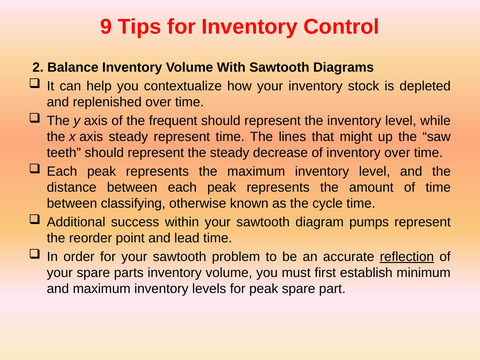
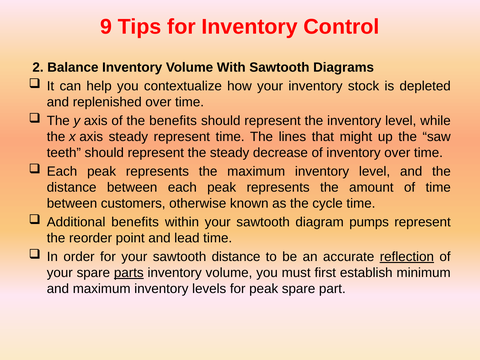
the frequent: frequent -> benefits (173, 121)
classifying: classifying -> customers (133, 203)
Additional success: success -> benefits (135, 222)
sawtooth problem: problem -> distance (236, 257)
parts underline: none -> present (129, 273)
